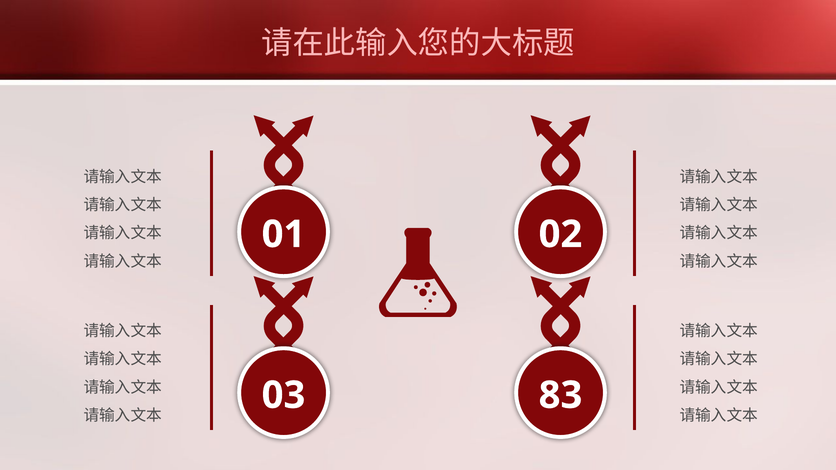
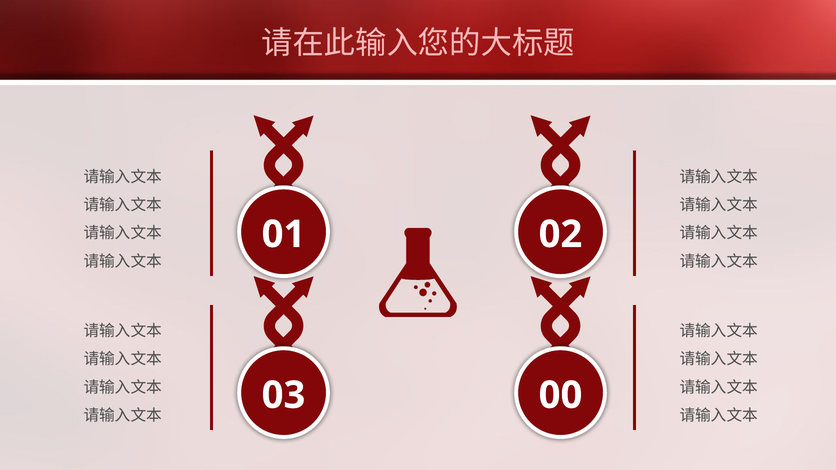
83: 83 -> 00 (561, 395)
